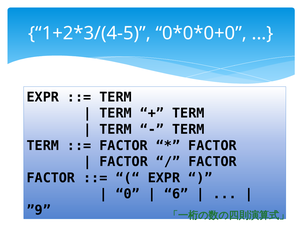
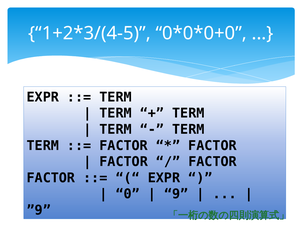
6: 6 -> 9 (176, 194)
